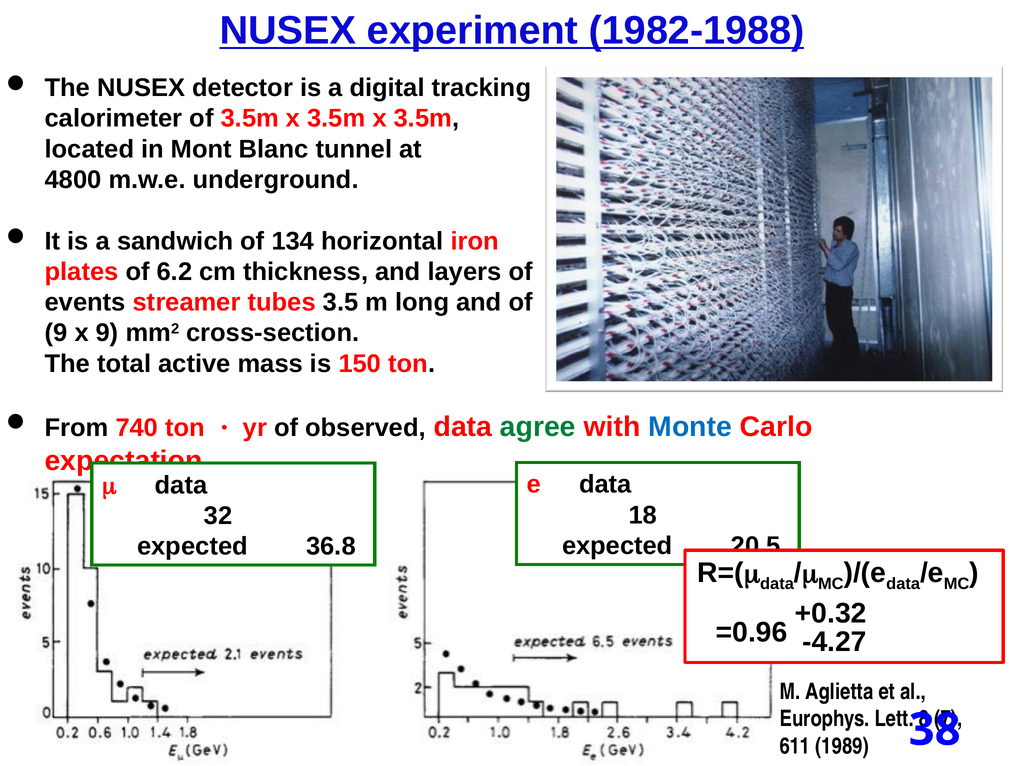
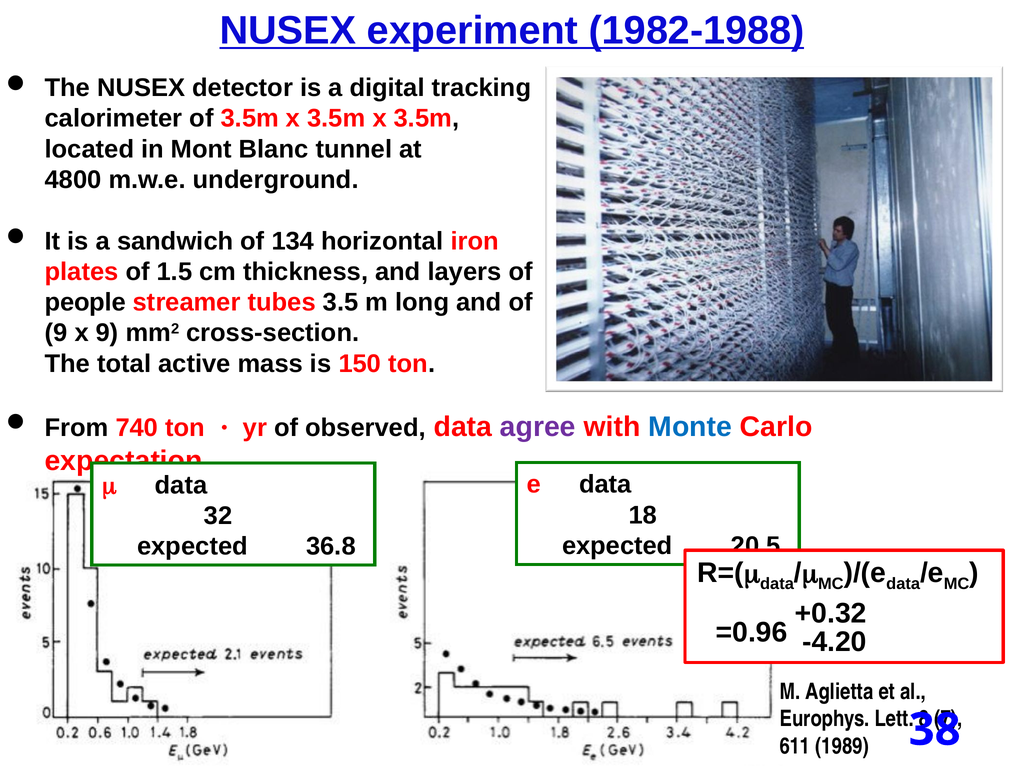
6.2: 6.2 -> 1.5 (174, 272)
events: events -> people (85, 303)
agree colour: green -> purple (538, 427)
-4.27: -4.27 -> -4.20 (834, 642)
